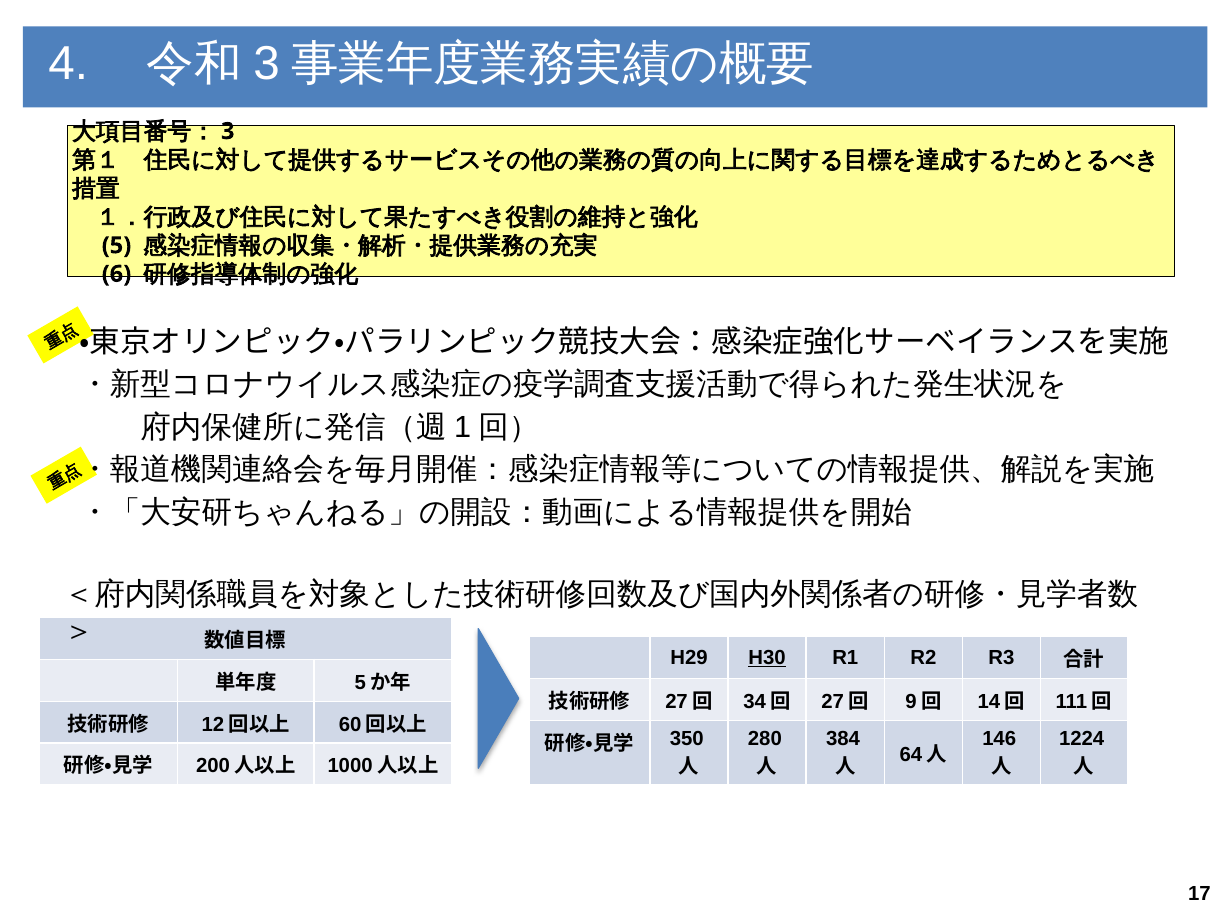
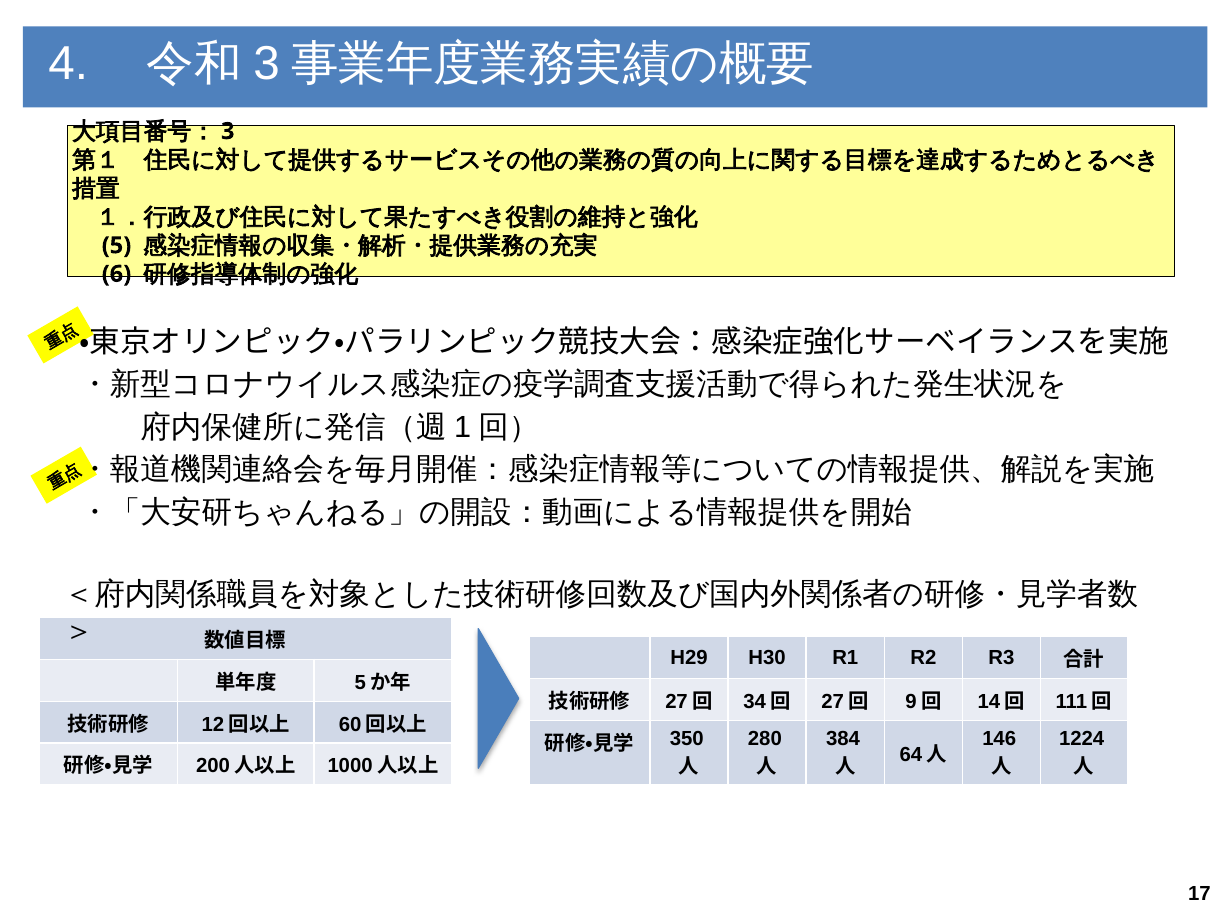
H30 underline: present -> none (767, 658)
